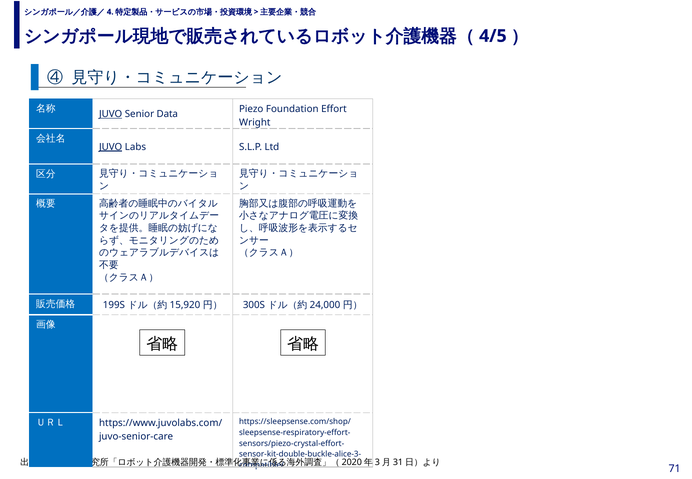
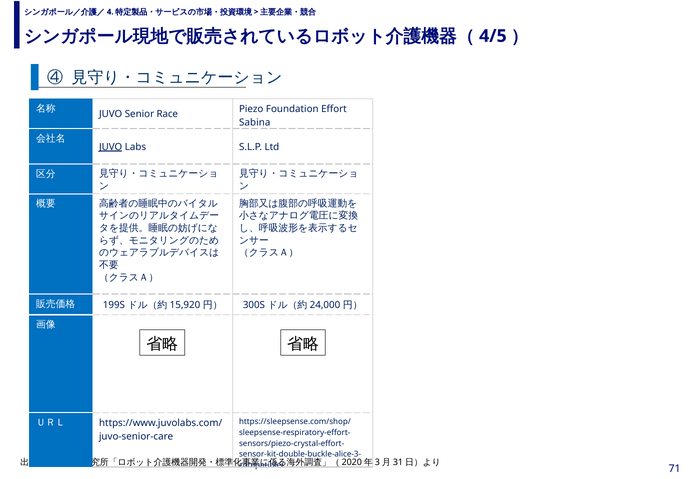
JUVO underline: present -> none (111, 114)
Data: Data -> Race (167, 114)
Wright: Wright -> Sabina (255, 122)
